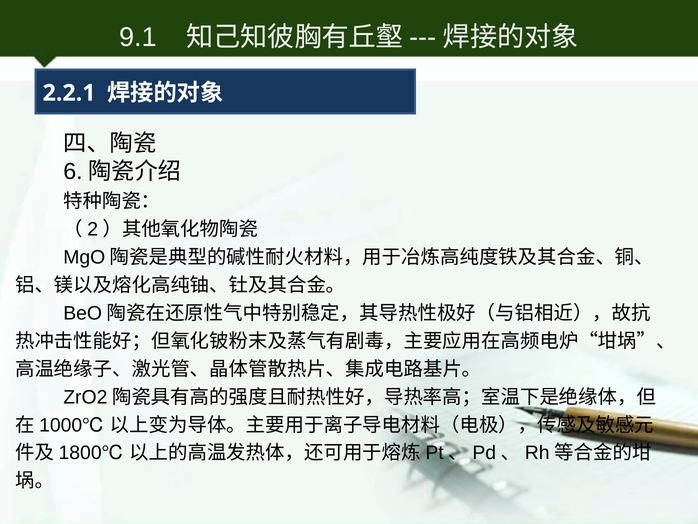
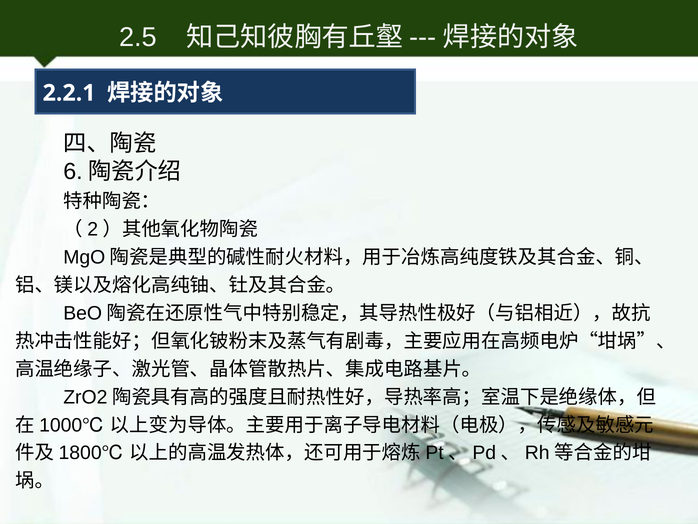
9.1: 9.1 -> 2.5 (138, 37)
